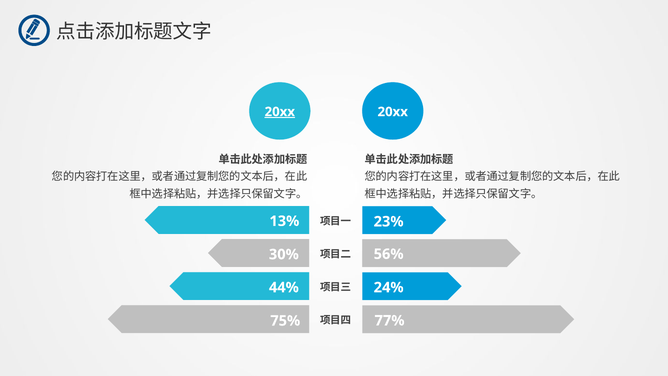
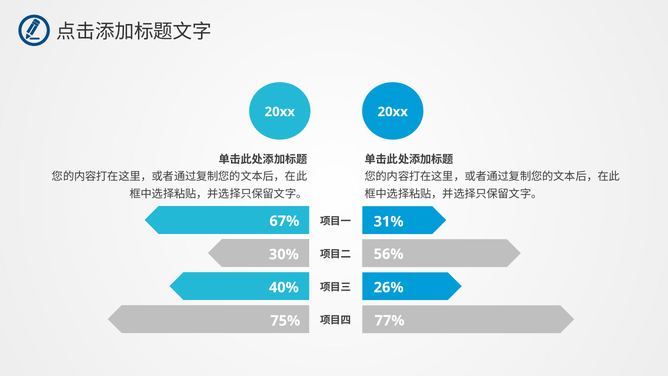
20xx underline: present -> none (280, 112)
13%: 13% -> 67% (284, 221)
23%: 23% -> 31% (389, 222)
44%: 44% -> 40% (284, 287)
24%: 24% -> 26% (389, 287)
